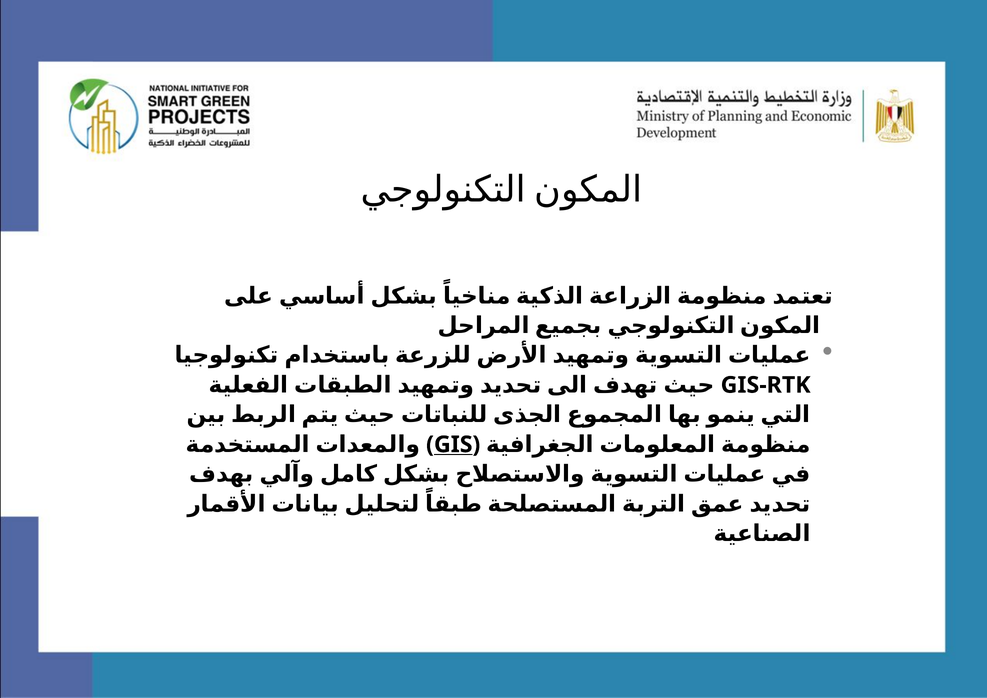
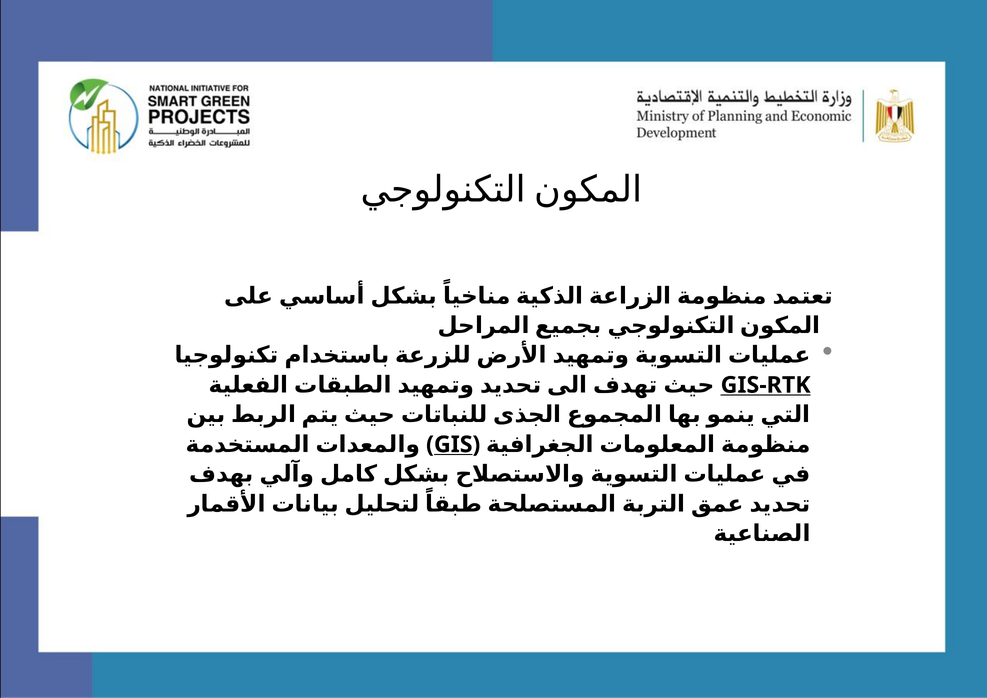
GIS-RTK underline: none -> present (766, 385)
